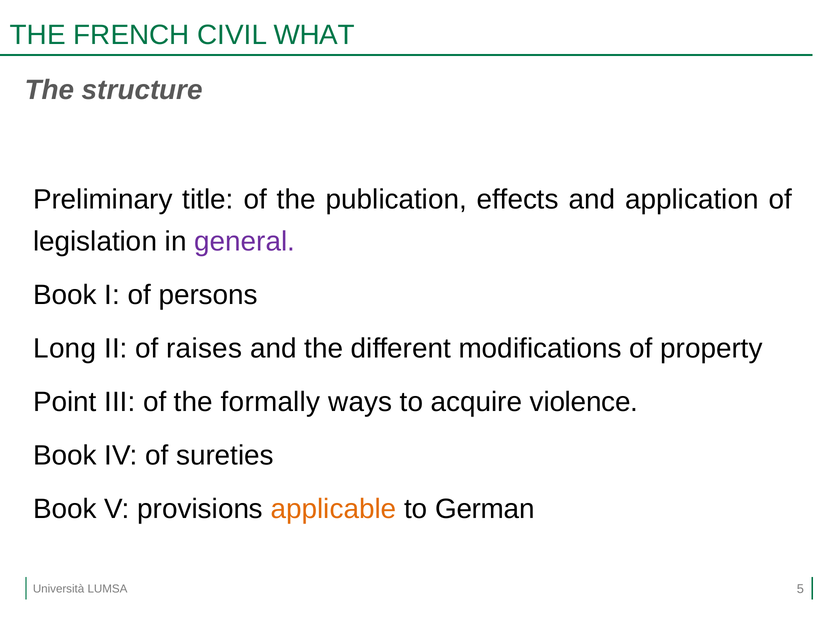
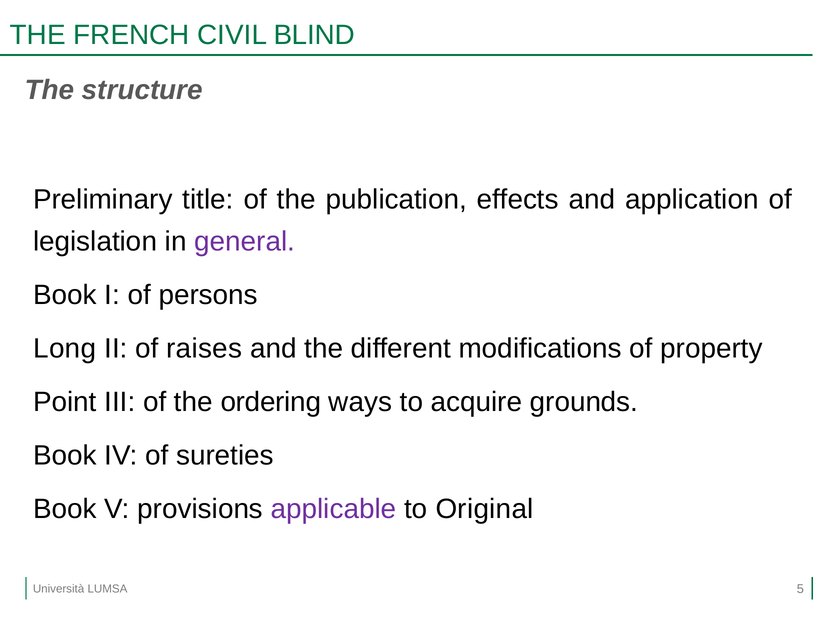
WHAT: WHAT -> BLIND (314, 35)
formally: formally -> ordering (271, 402)
violence: violence -> grounds (584, 402)
applicable colour: orange -> purple (334, 509)
German: German -> Original (485, 509)
